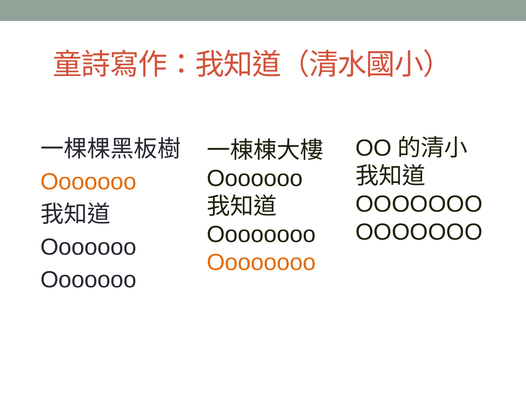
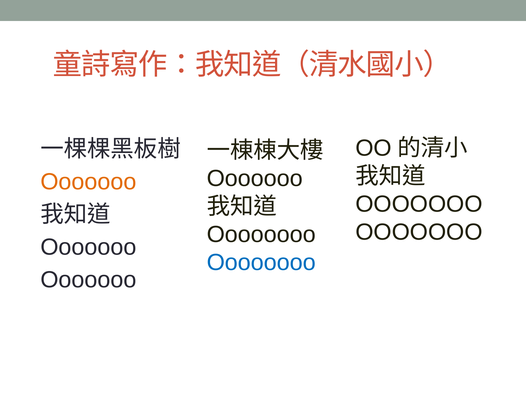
Oooooooo colour: orange -> blue (261, 263)
